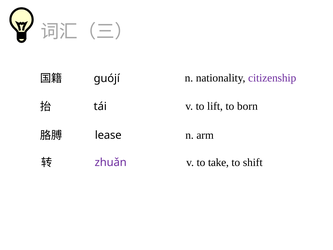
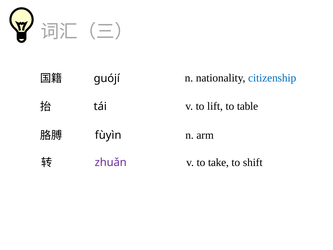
citizenship colour: purple -> blue (272, 78)
born: born -> table (248, 106)
lease: lease -> fùyìn (108, 135)
